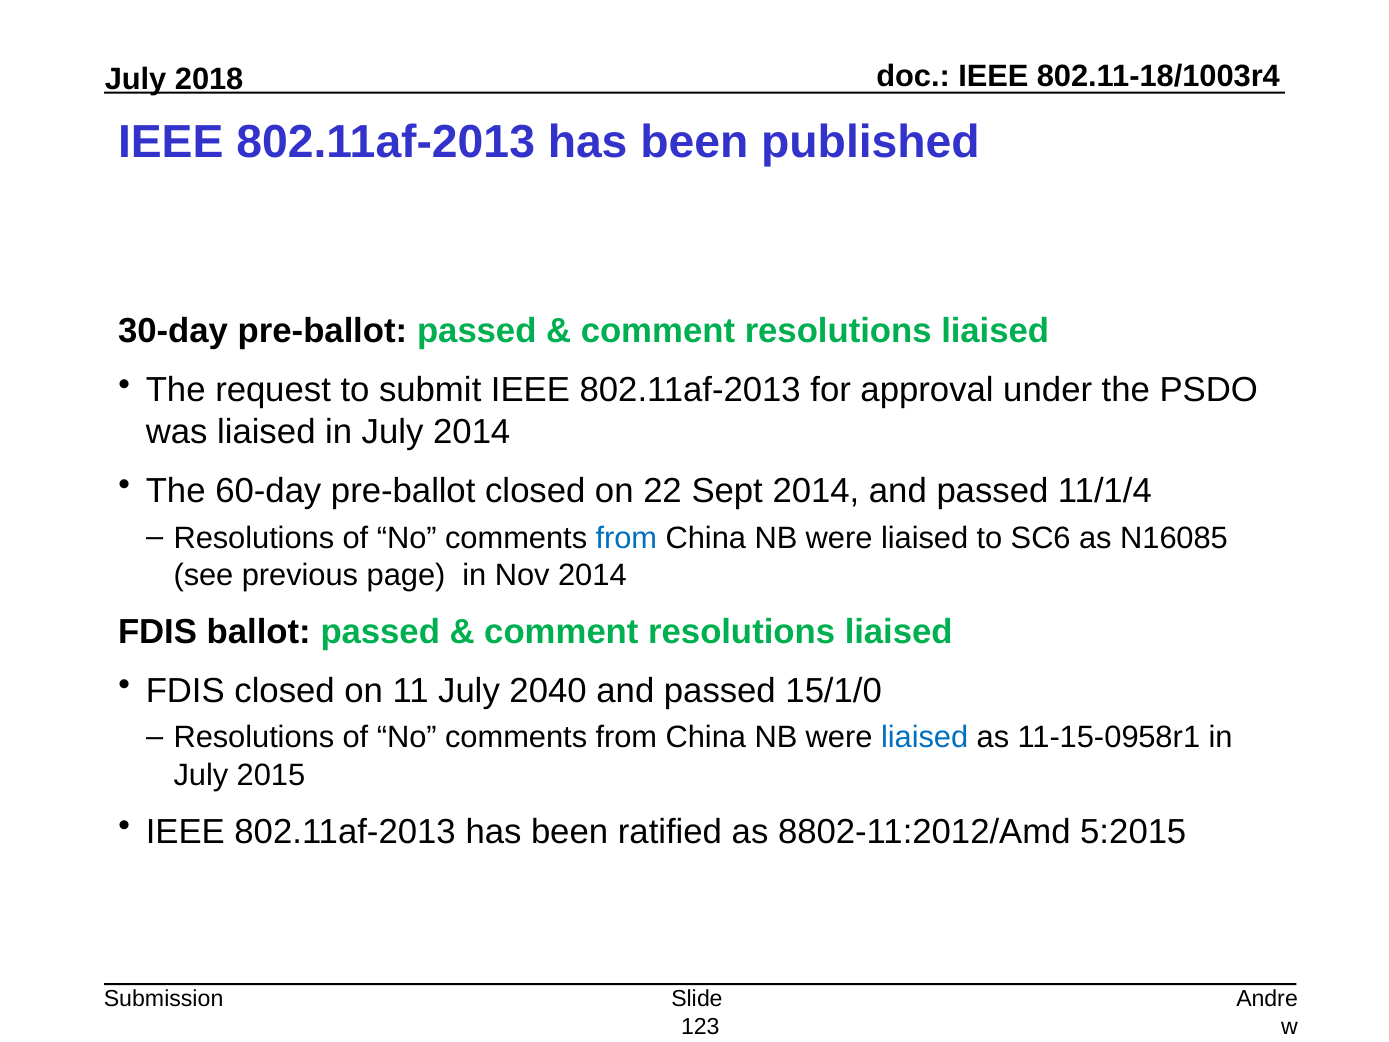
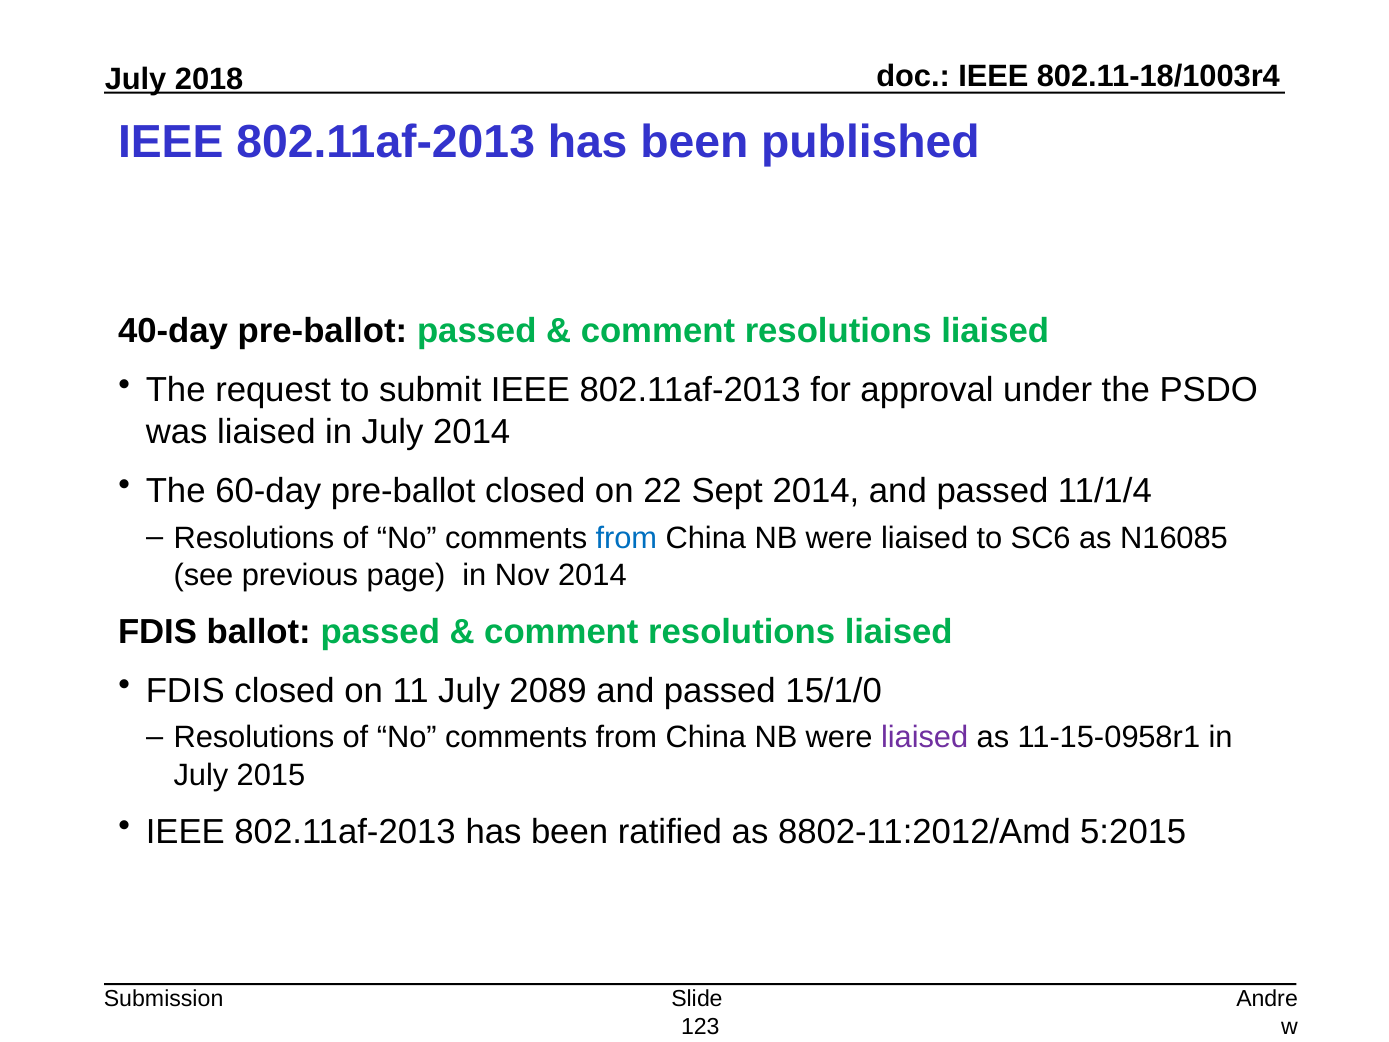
30-day: 30-day -> 40-day (173, 331)
2040: 2040 -> 2089 (548, 691)
liaised colour: blue -> purple (925, 738)
